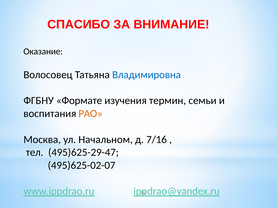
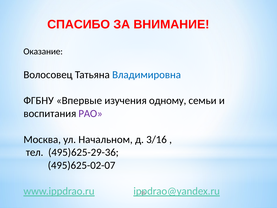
Формате: Формате -> Впервые (79, 100)
термин: термин -> одному (168, 100)
РАО colour: orange -> purple (90, 113)
7/16: 7/16 -> 3/16 (157, 139)
495)625-29-47: 495)625-29-47 -> 495)625-29-36 (83, 152)
